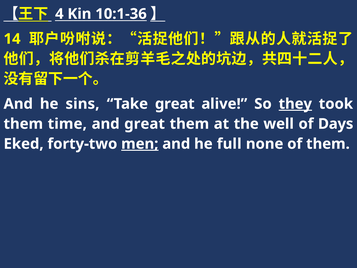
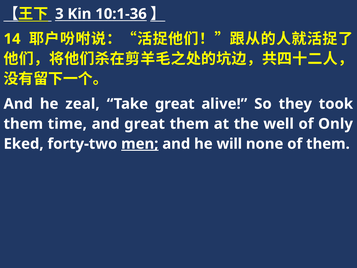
4: 4 -> 3 (59, 14)
sins: sins -> zeal (83, 104)
they underline: present -> none (295, 104)
Days: Days -> Only (336, 124)
full: full -> will (229, 144)
